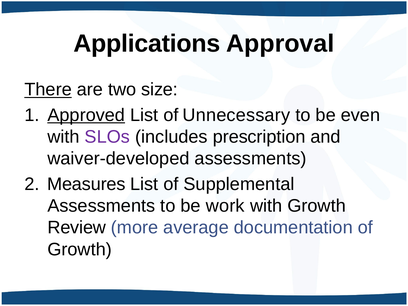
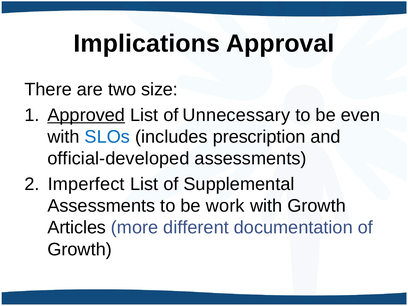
Applications: Applications -> Implications (147, 44)
There underline: present -> none (48, 90)
SLOs colour: purple -> blue (107, 137)
waiver-developed: waiver-developed -> official-developed (118, 159)
Measures: Measures -> Imperfect (86, 184)
Review: Review -> Articles (77, 228)
average: average -> different (196, 228)
